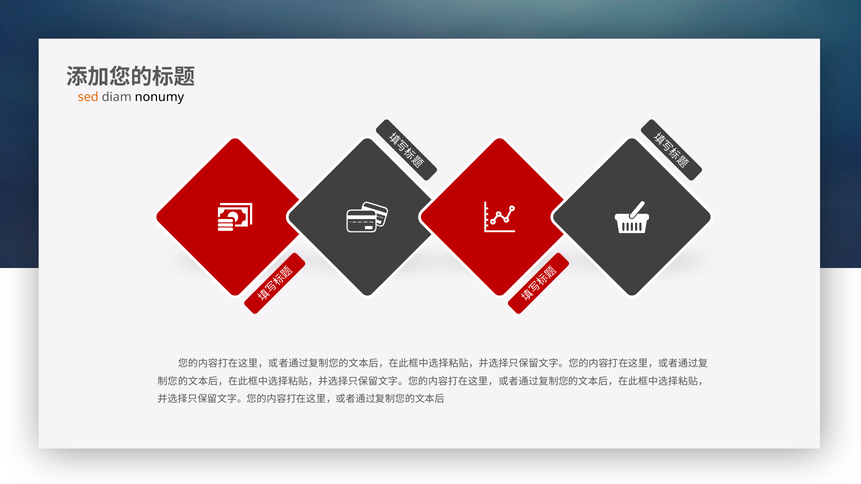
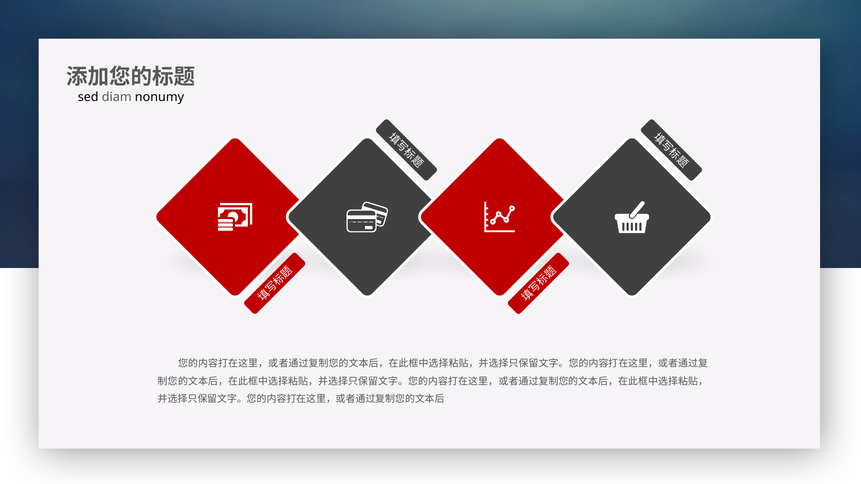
sed colour: orange -> black (88, 97)
